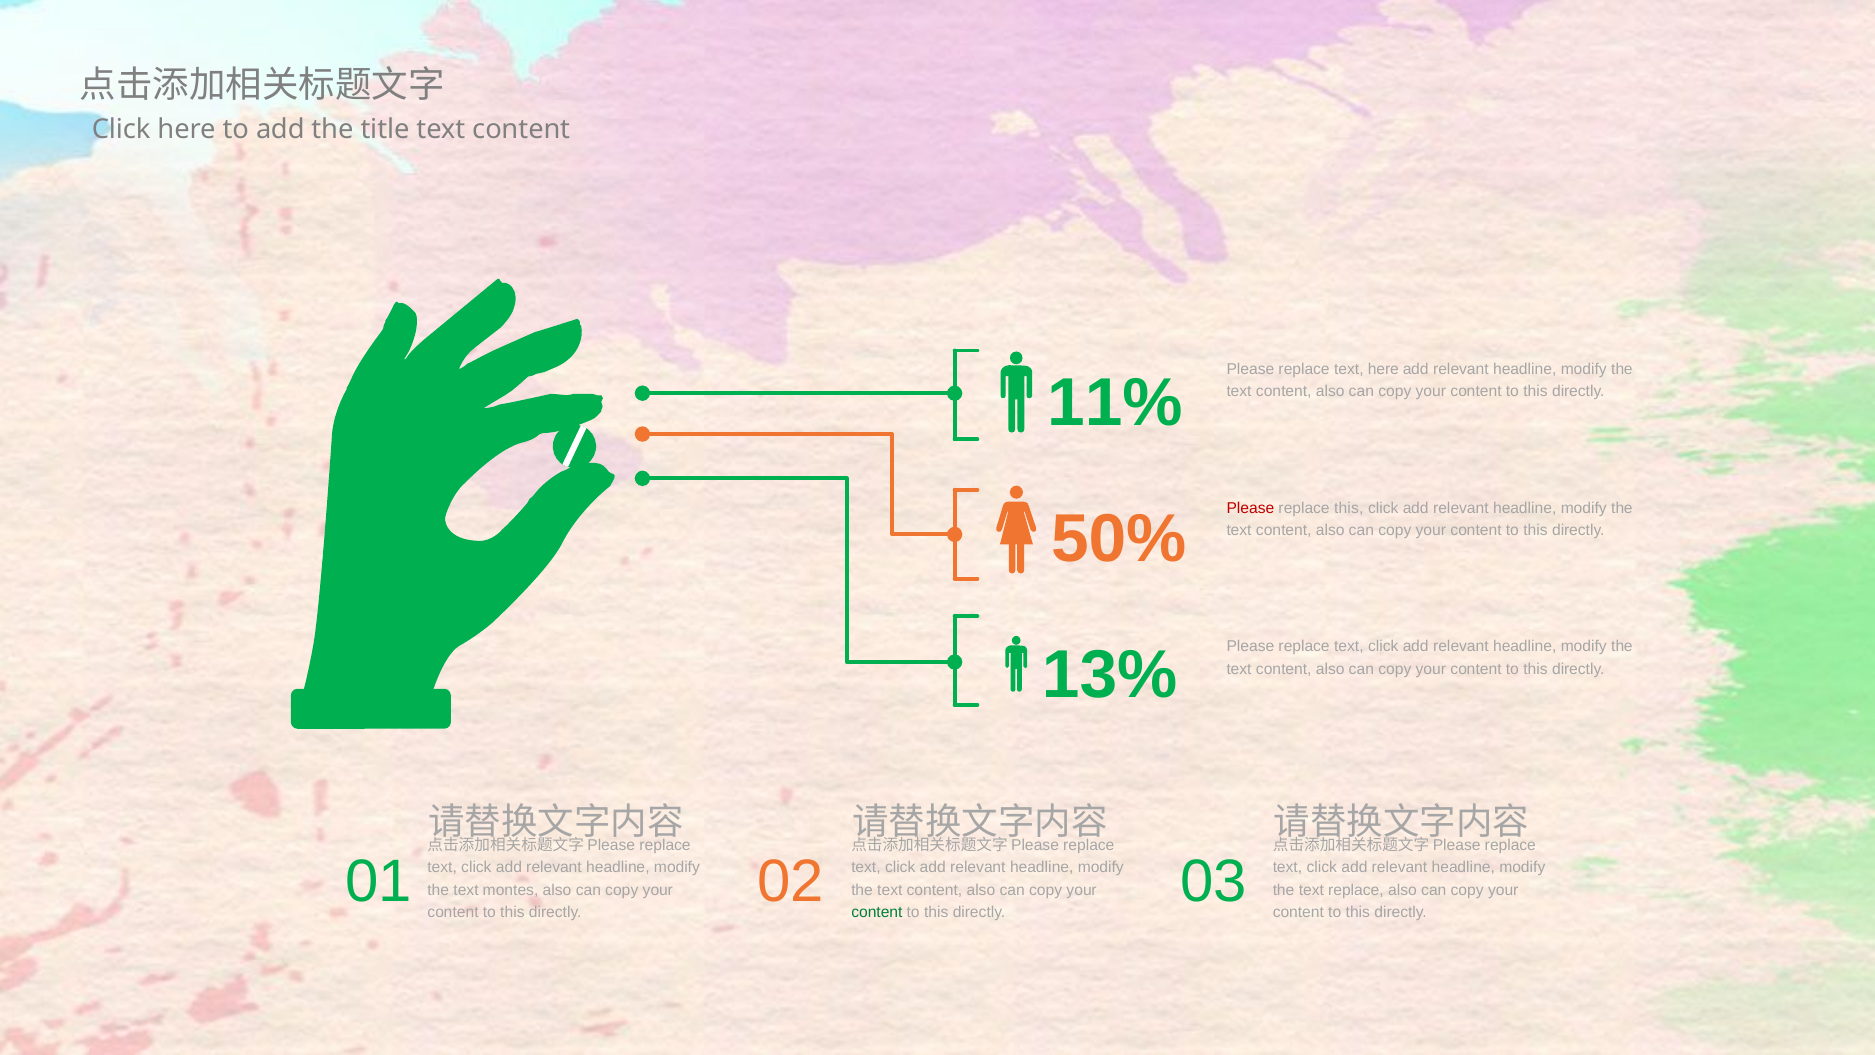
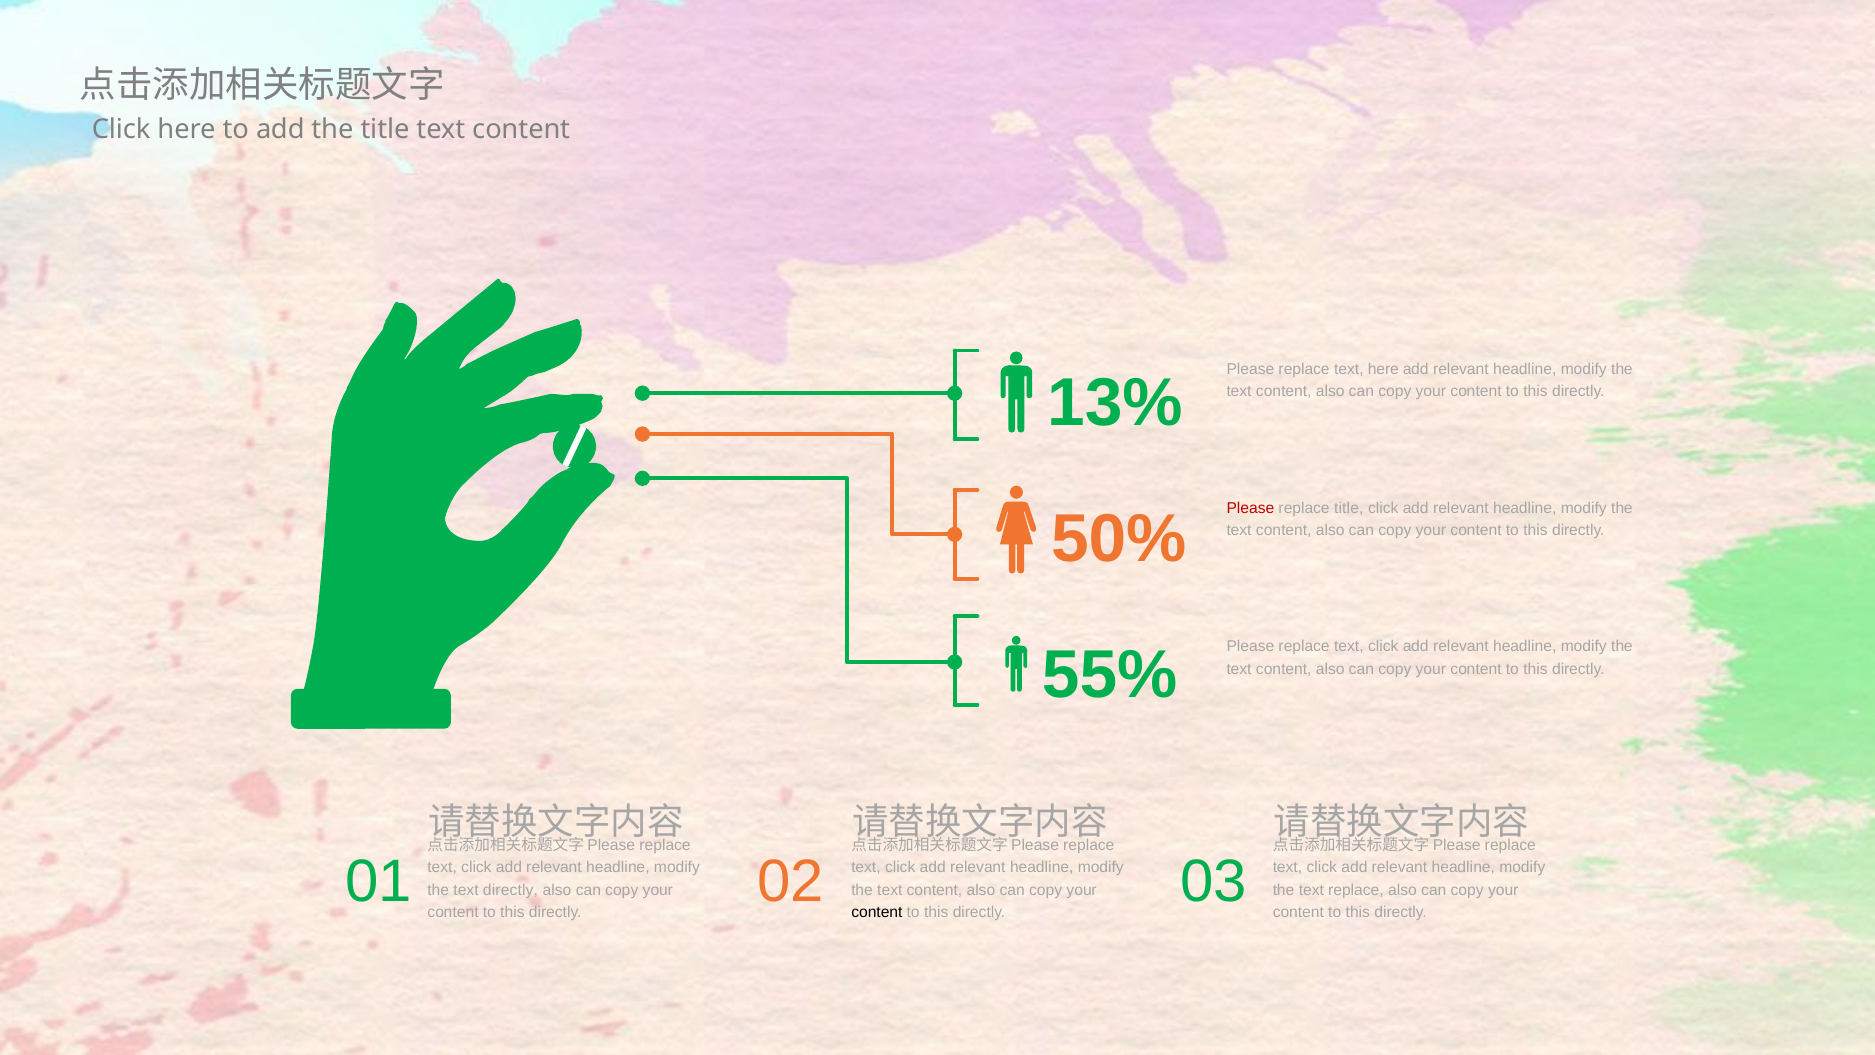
11%: 11% -> 13% (1115, 403)
replace this: this -> title (1349, 508)
13%: 13% -> 55% (1110, 675)
text montes: montes -> directly (510, 890)
content colour: green -> black (877, 912)
